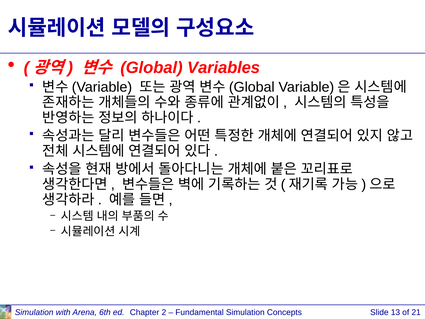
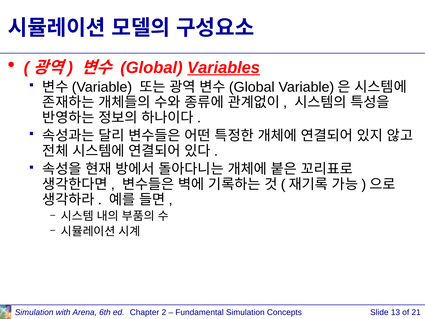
Variables underline: none -> present (224, 68)
